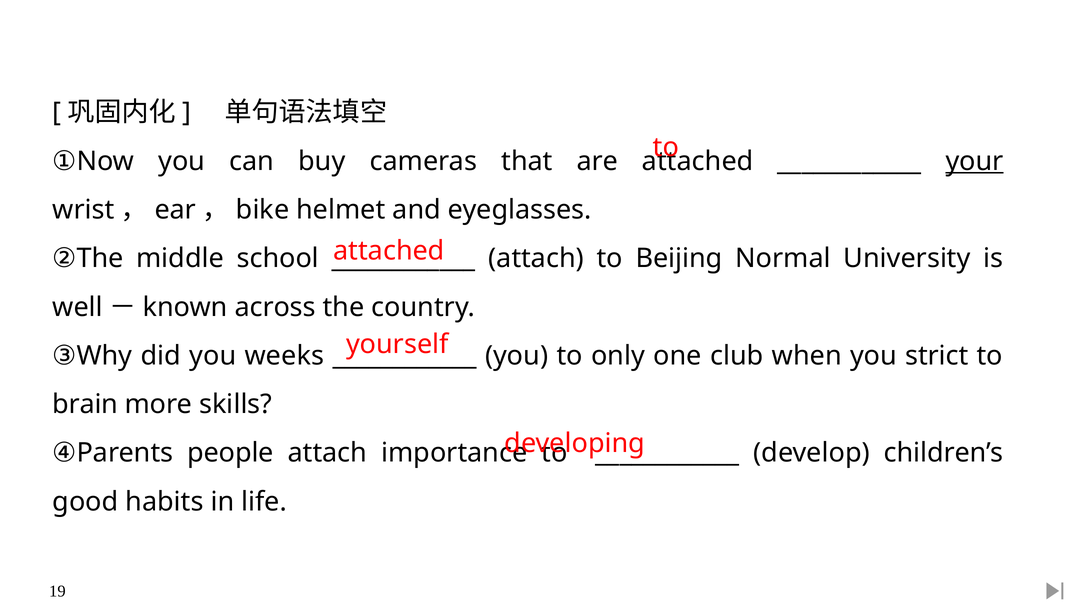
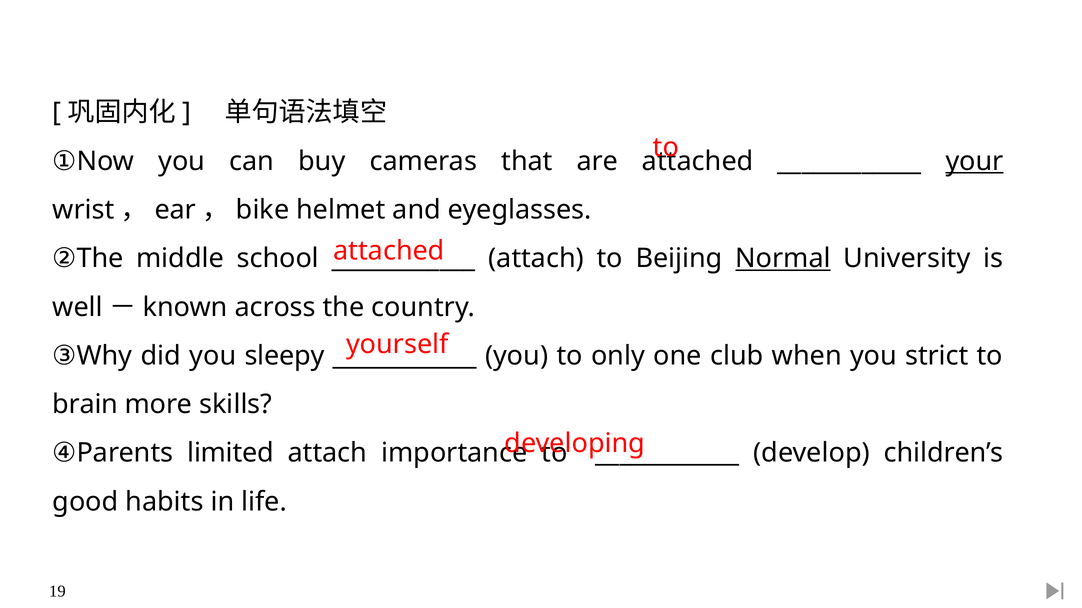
Normal underline: none -> present (783, 259)
weeks: weeks -> sleepy (285, 356)
people: people -> limited (231, 453)
